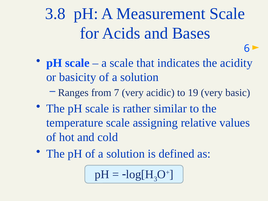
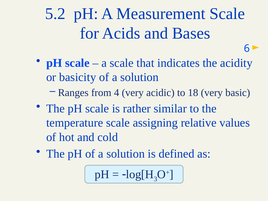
3.8: 3.8 -> 5.2 (55, 14)
7: 7 -> 4 (117, 93)
19: 19 -> 18 (193, 93)
